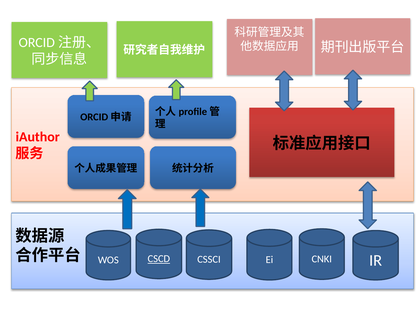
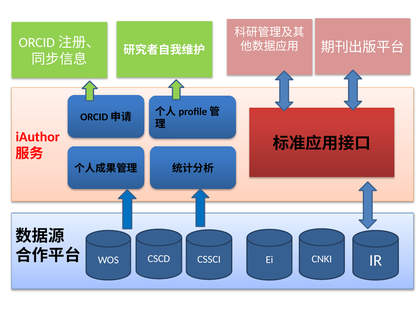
CSCD underline: present -> none (159, 259)
